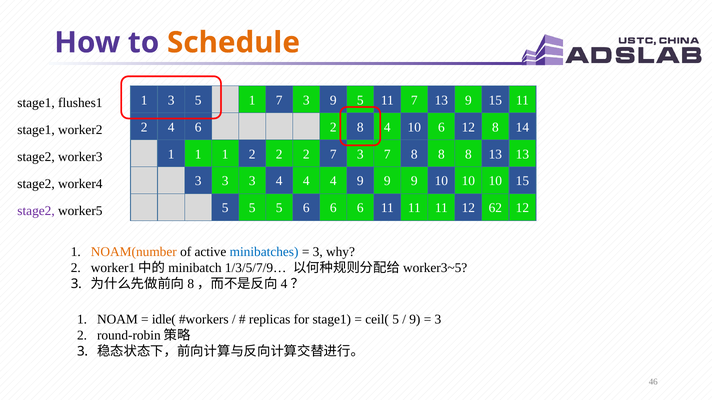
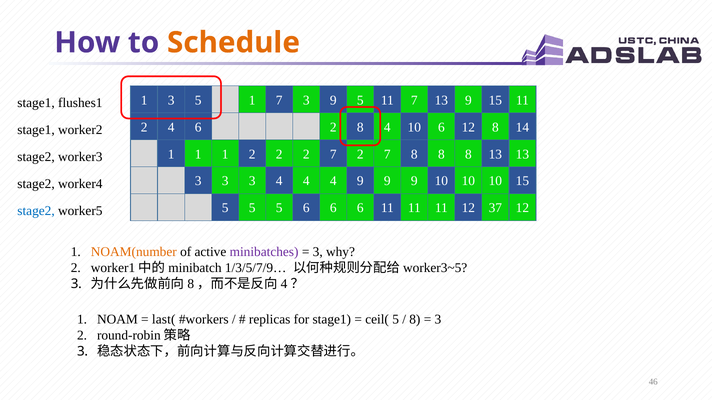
2 7 3: 3 -> 2 (360, 154)
62: 62 -> 37 (495, 208)
stage2 colour: purple -> blue (36, 211)
minibatches colour: blue -> purple (264, 252)
idle(: idle( -> last( (164, 320)
9: 9 -> 8 (415, 320)
